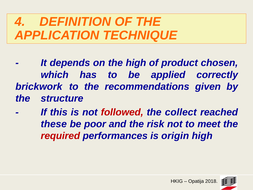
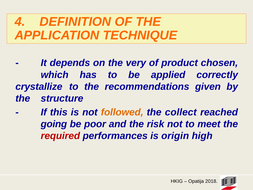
the high: high -> very (136, 63)
brickwork: brickwork -> crystallize (39, 86)
followed colour: red -> orange (122, 112)
these: these -> going (54, 124)
